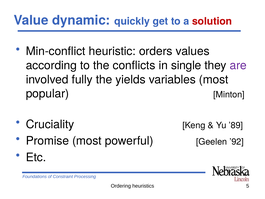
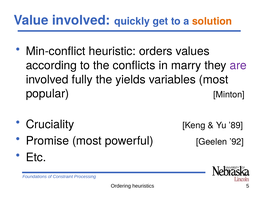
Value dynamic: dynamic -> involved (81, 20)
solution colour: red -> orange (212, 21)
single: single -> marry (186, 65)
